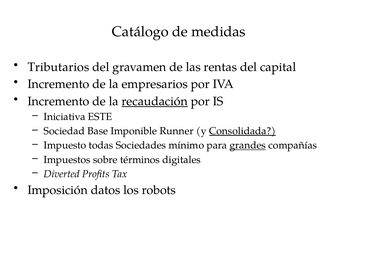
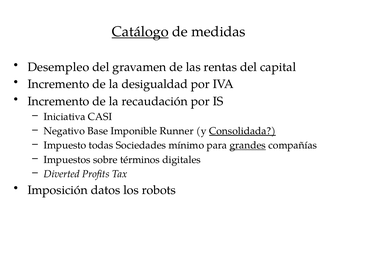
Catálogo underline: none -> present (140, 32)
Tributarios: Tributarios -> Desempleo (58, 67)
empresarios: empresarios -> desigualdad (155, 84)
recaudación underline: present -> none (155, 101)
ESTE: ESTE -> CASI (100, 117)
Sociedad: Sociedad -> Negativo (64, 131)
